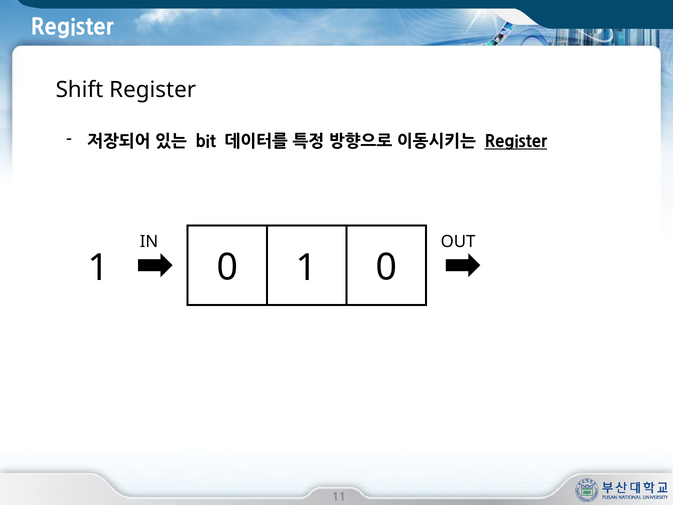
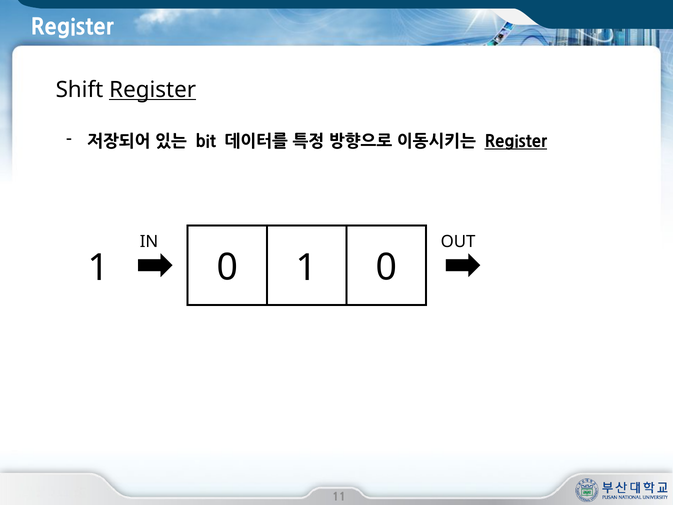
Register underline: none -> present (153, 90)
